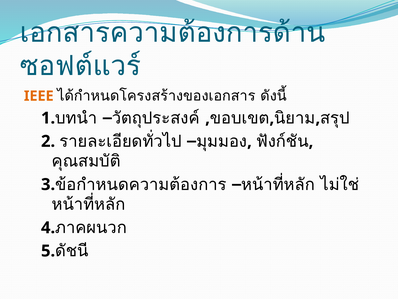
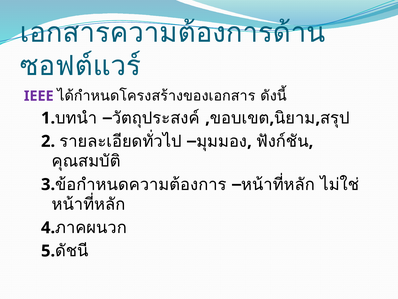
IEEE colour: orange -> purple (39, 96)
